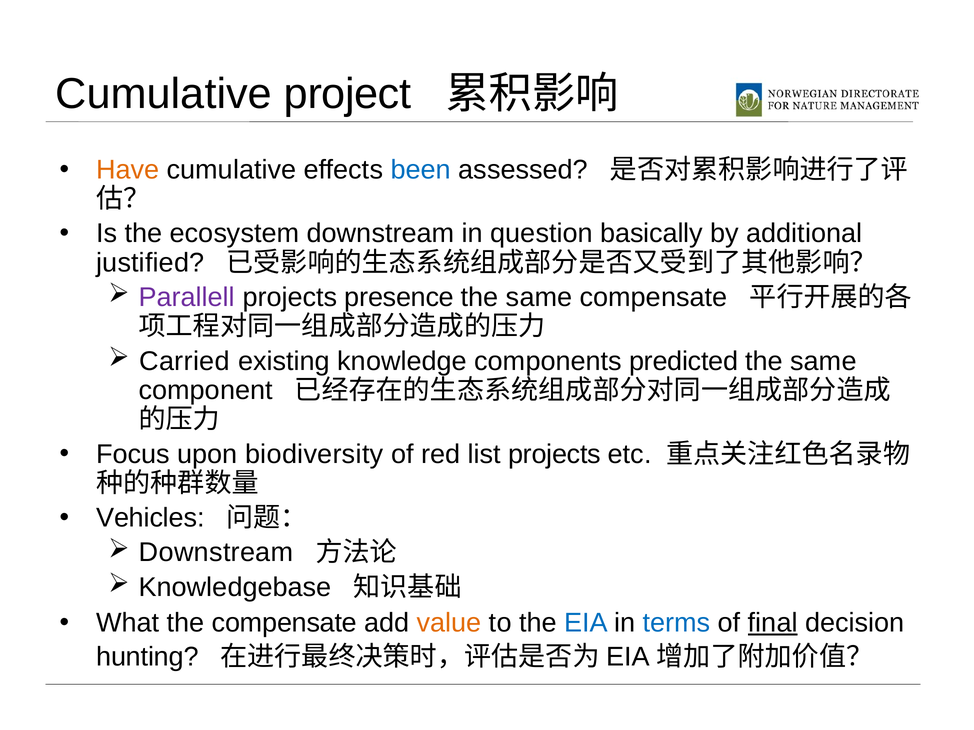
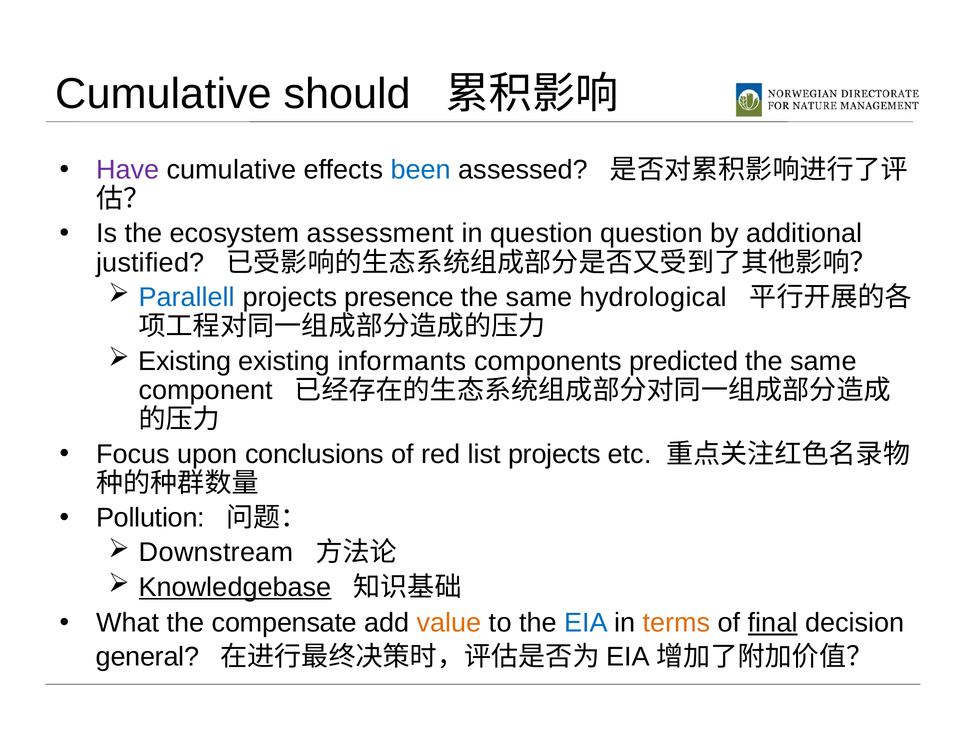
project: project -> should (347, 94)
Have colour: orange -> purple (128, 170)
ecosystem downstream: downstream -> assessment (380, 234)
question basically: basically -> question (651, 234)
Parallell colour: purple -> blue (187, 298)
same compensate: compensate -> hydrological (653, 298)
Carried: Carried -> Existing (185, 361)
knowledge: knowledge -> informants (402, 361)
biodiversity: biodiversity -> conclusions (314, 454)
Vehicles: Vehicles -> Pollution (150, 518)
Knowledgebase underline: none -> present (235, 588)
terms colour: blue -> orange (676, 623)
hunting: hunting -> general (147, 657)
